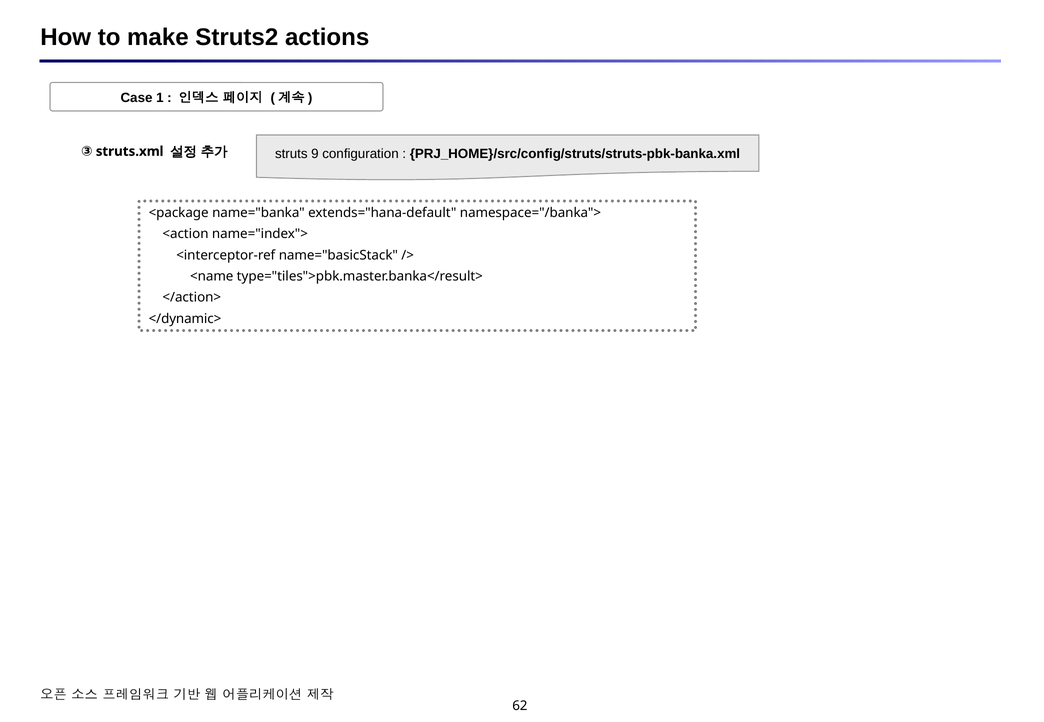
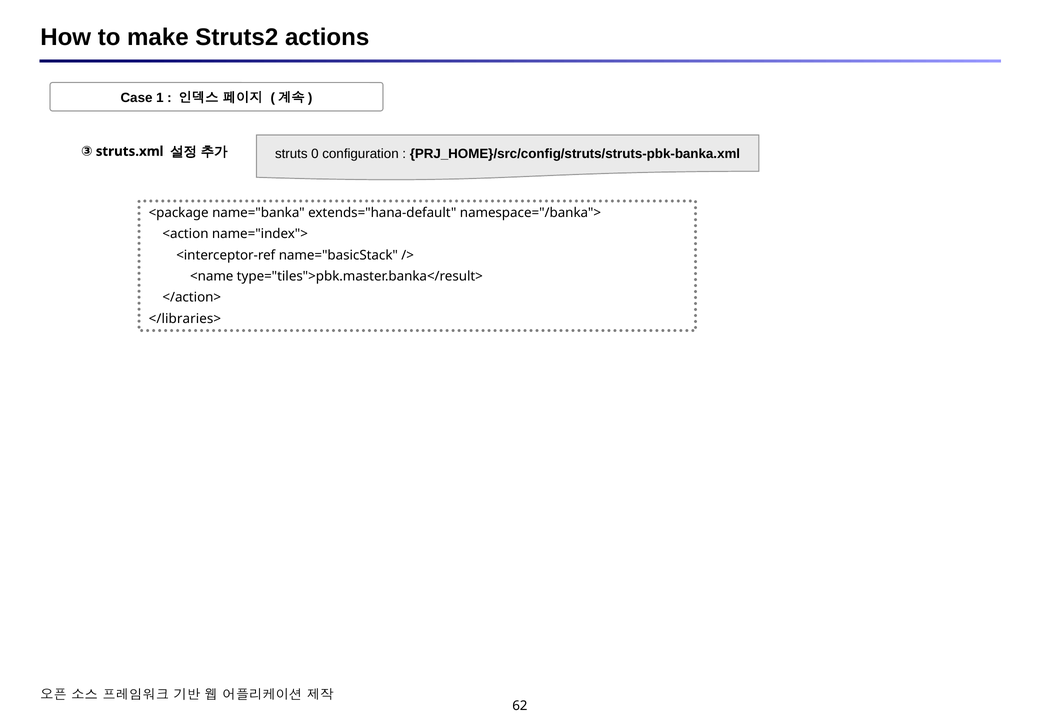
9: 9 -> 0 (315, 154)
</dynamic>: </dynamic> -> </libraries> (185, 319)
